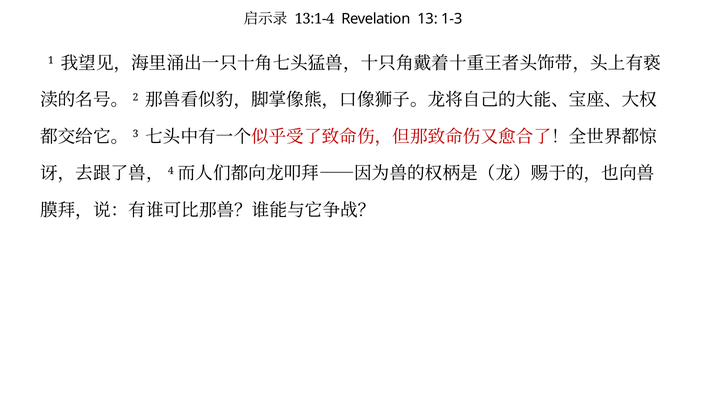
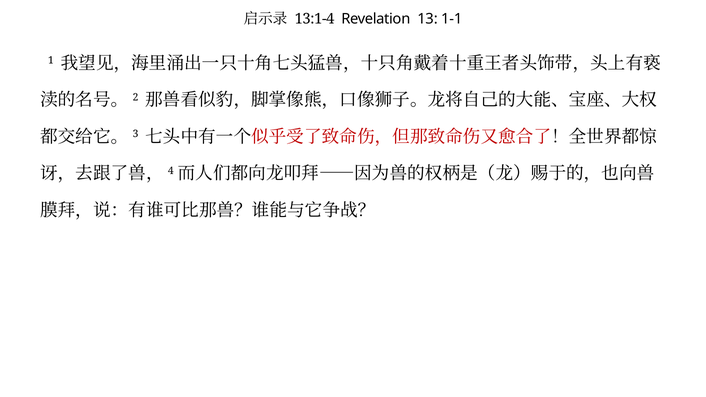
1-3: 1-3 -> 1-1 (452, 19)
